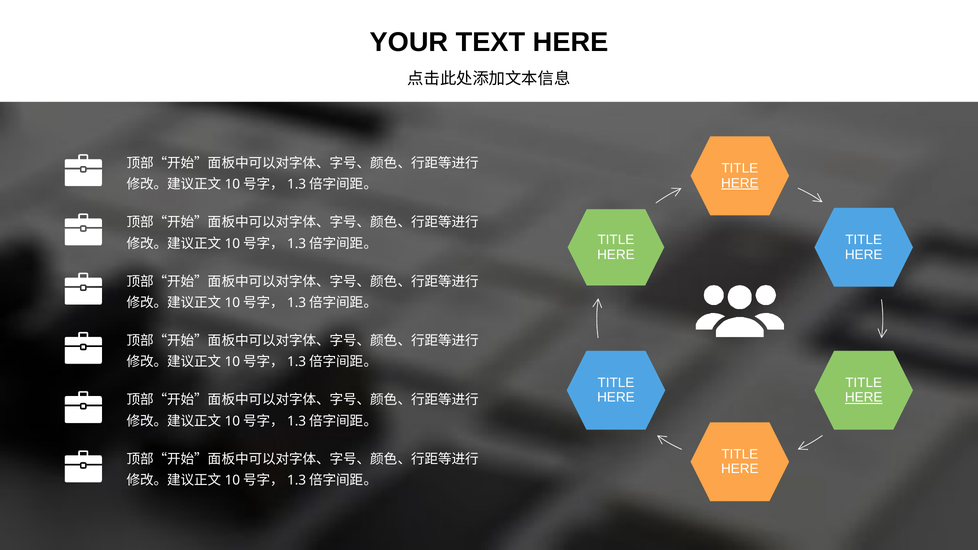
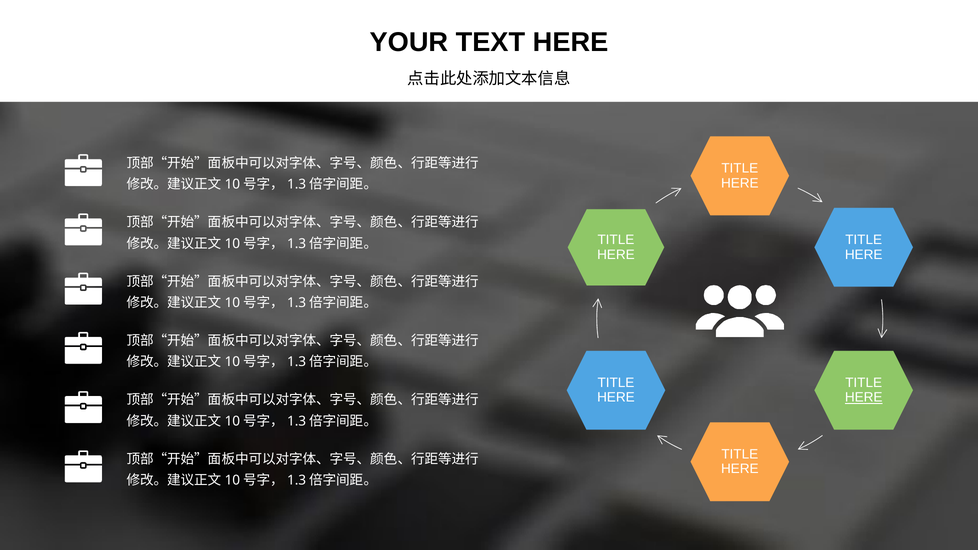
HERE underline: present -> none (740, 183)
